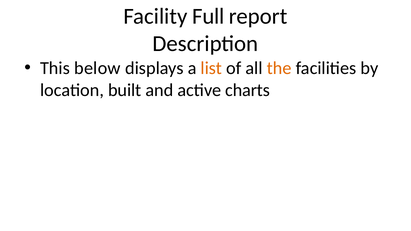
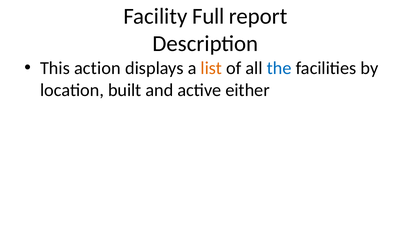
below: below -> action (97, 68)
the colour: orange -> blue (279, 68)
charts: charts -> either (248, 90)
